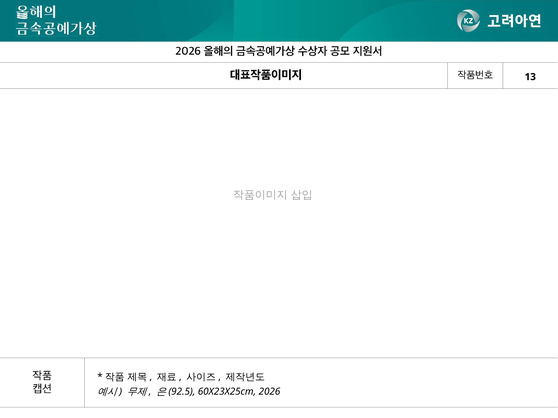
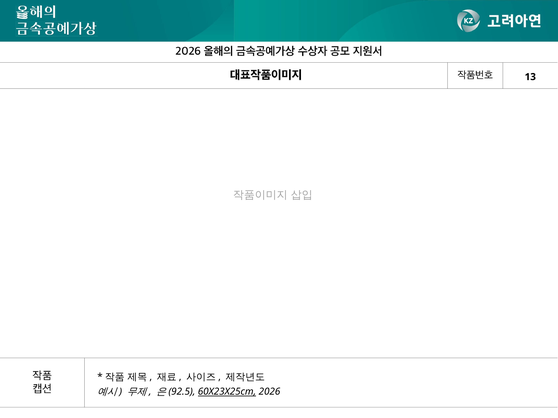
60X23X25cm underline: none -> present (227, 392)
